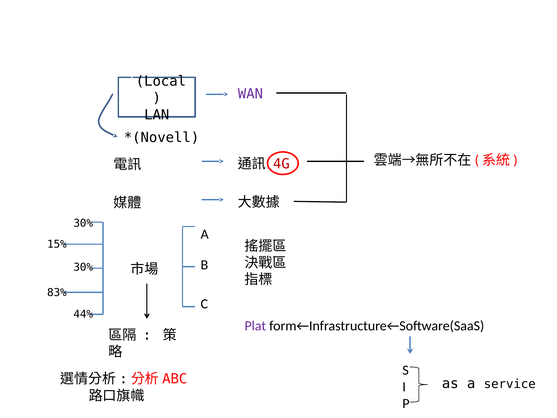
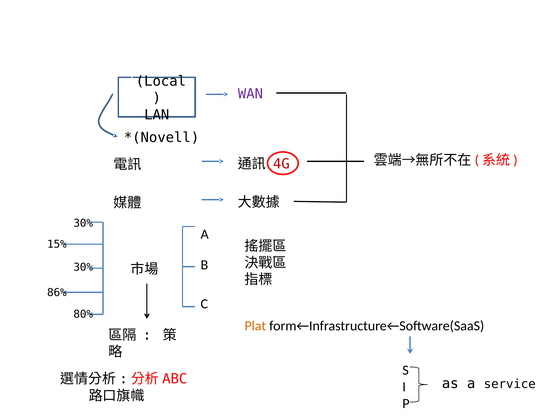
83%: 83% -> 86% (57, 292)
44%: 44% -> 80% (83, 314)
Plat colour: purple -> orange (255, 326)
